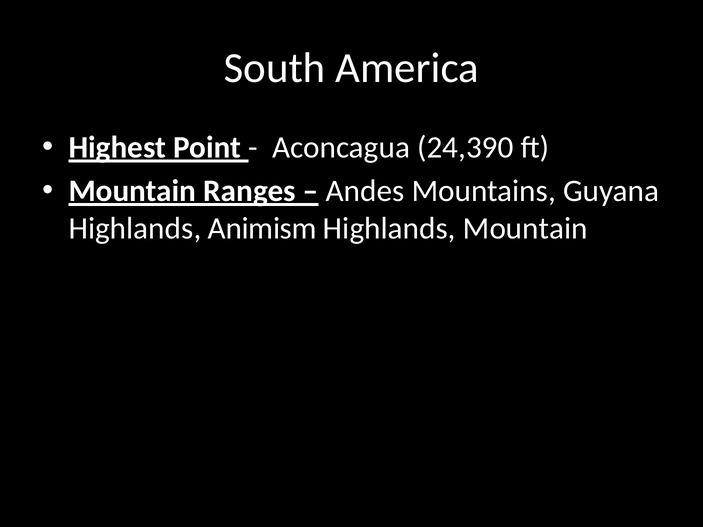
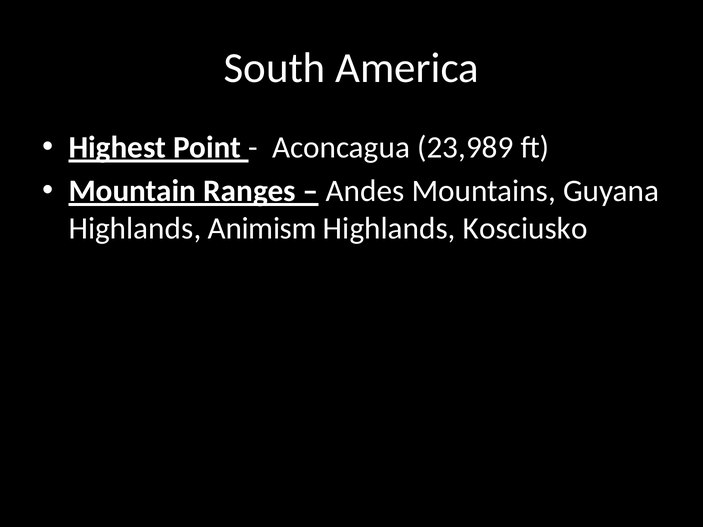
24,390: 24,390 -> 23,989 (465, 147)
Highlands Mountain: Mountain -> Kosciusko (525, 229)
